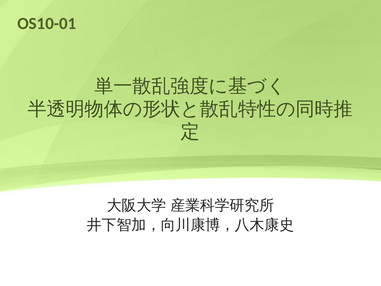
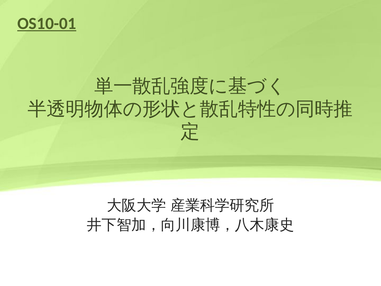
OS10-01 underline: none -> present (47, 24)
